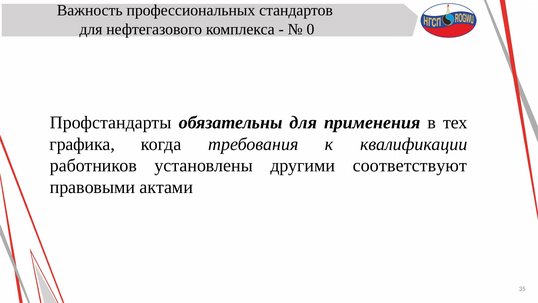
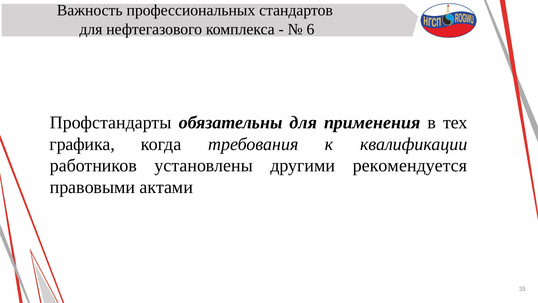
0: 0 -> 6 (310, 29)
соответствуют: соответствуют -> рекомендуется (410, 166)
